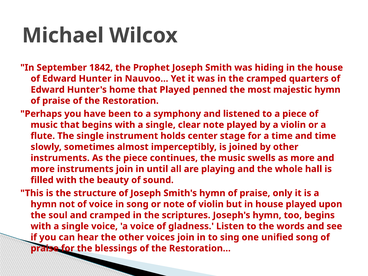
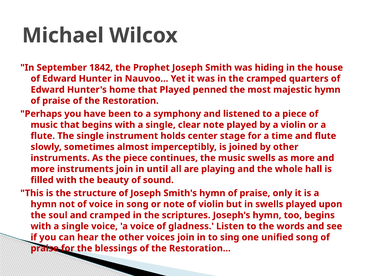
and time: time -> flute (325, 136)
in house: house -> swells (269, 204)
